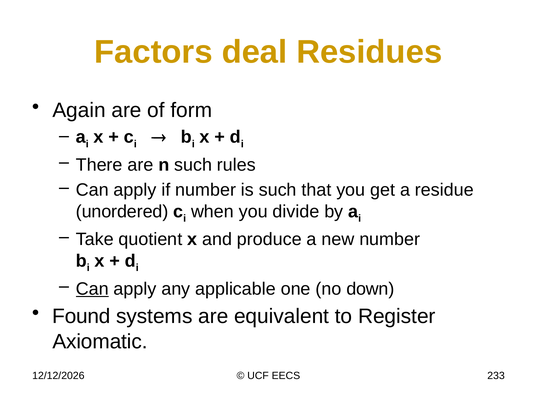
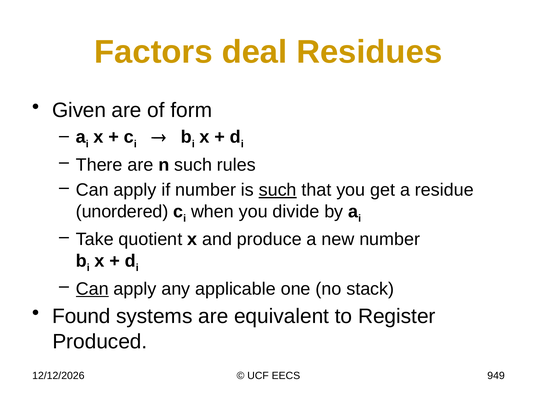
Again: Again -> Given (79, 111)
such underline: none -> present (278, 190)
down: down -> stack (370, 289)
Axiomatic: Axiomatic -> Produced (100, 342)
233: 233 -> 949 (496, 376)
